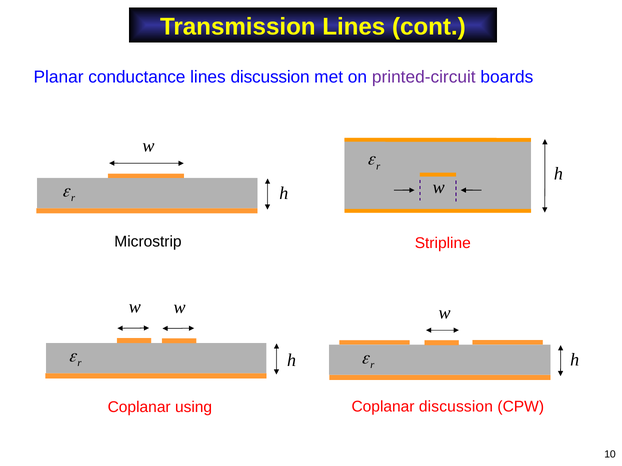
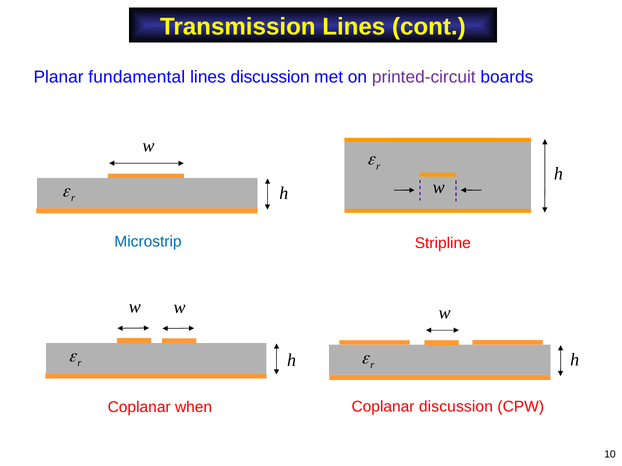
conductance: conductance -> fundamental (137, 77)
Microstrip colour: black -> blue (148, 242)
using: using -> when (194, 408)
